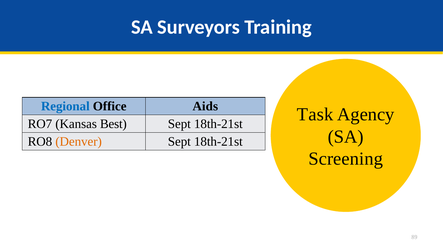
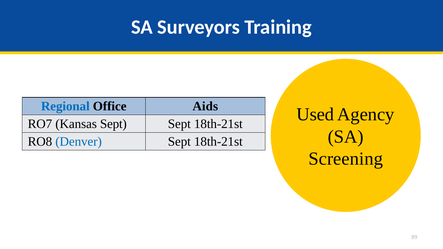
Task: Task -> Used (315, 115)
Kansas Best: Best -> Sept (113, 124)
Denver colour: orange -> blue (79, 142)
